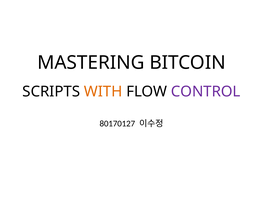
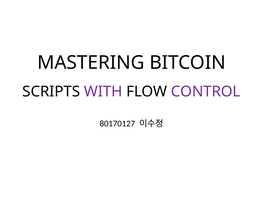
WITH colour: orange -> purple (103, 92)
